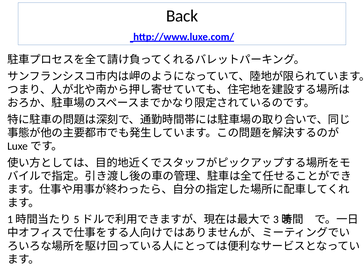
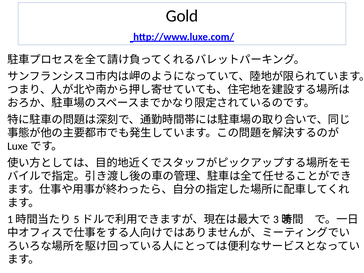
Back: Back -> Gold (182, 16)
